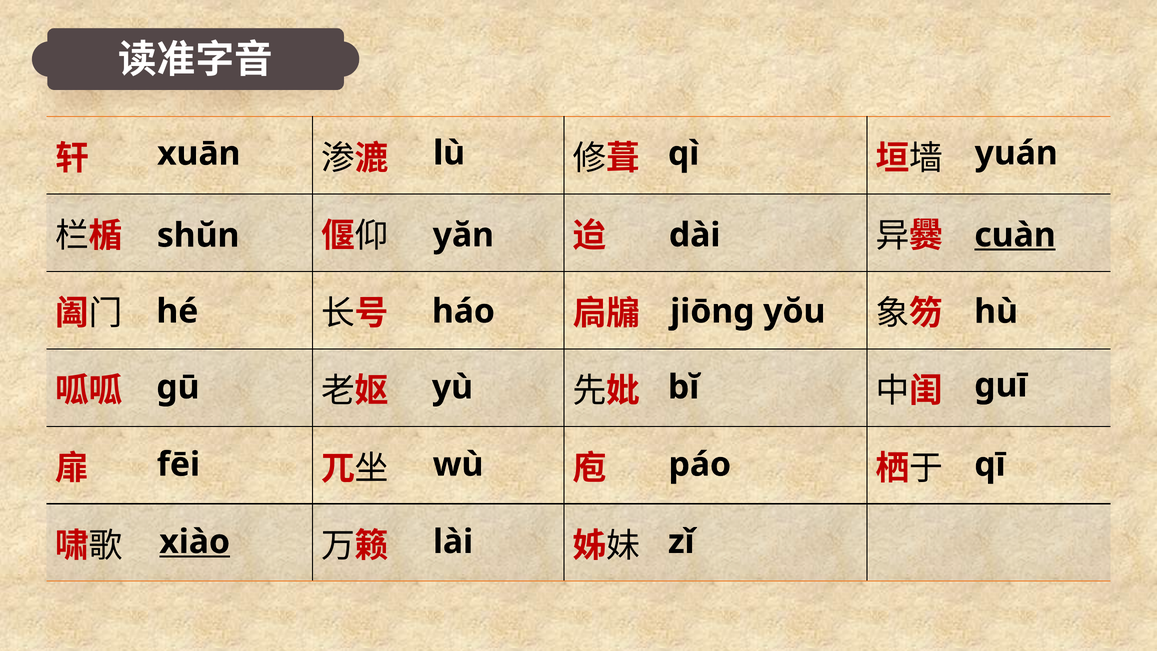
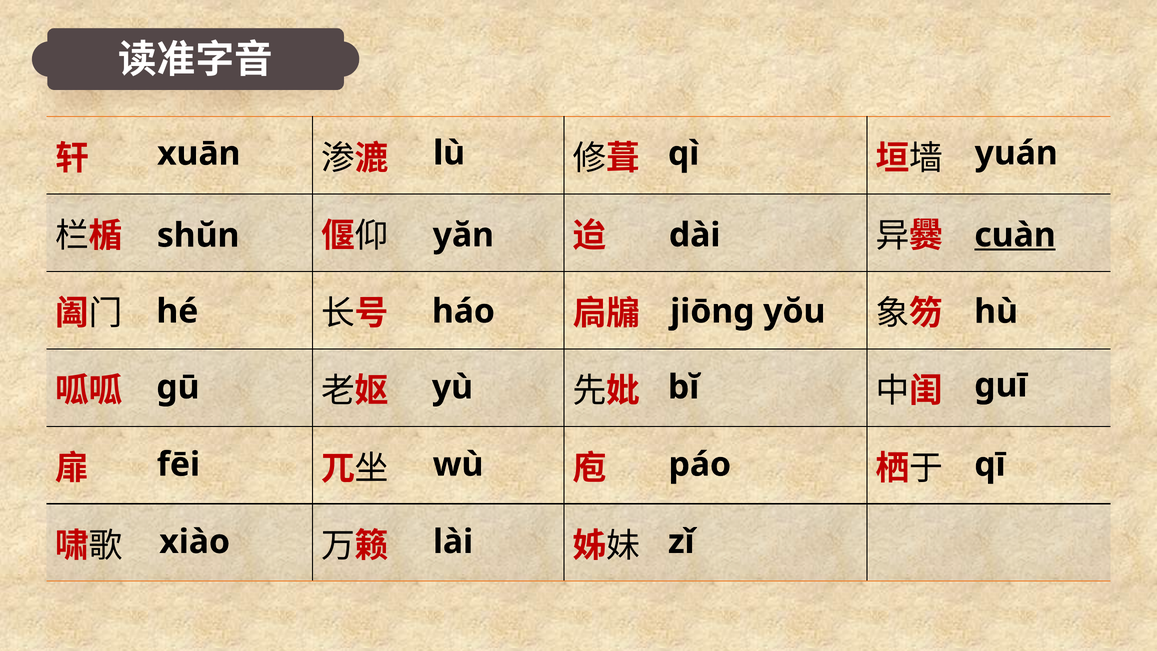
xiào underline: present -> none (195, 542)
